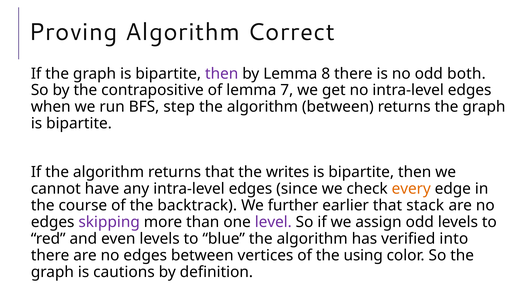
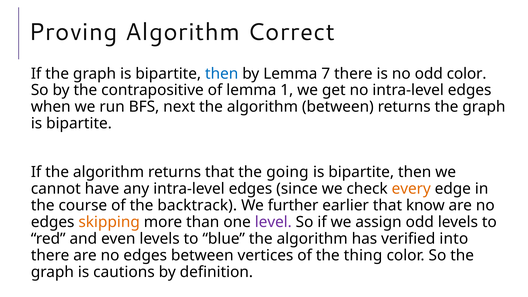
then colour: purple -> blue (222, 74)
8: 8 -> 7 (326, 74)
odd both: both -> color (467, 74)
7: 7 -> 1 (287, 90)
step: step -> next (179, 107)
writes: writes -> going (287, 172)
stack: stack -> know (425, 205)
skipping colour: purple -> orange (109, 222)
using: using -> thing (363, 255)
